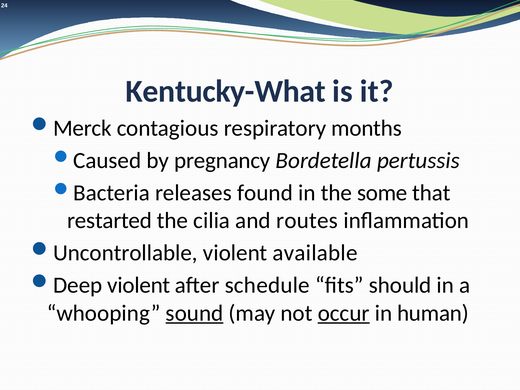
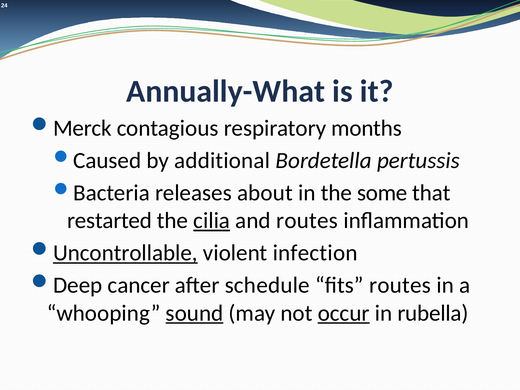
Kentucky-What: Kentucky-What -> Annually-What (226, 91)
pregnancy: pregnancy -> additional (222, 160)
found: found -> about (265, 193)
cilia underline: none -> present (212, 221)
Uncontrollable underline: none -> present (125, 253)
available: available -> infection (315, 253)
Deep violent: violent -> cancer (139, 285)
fits should: should -> routes (400, 285)
human: human -> rubella (433, 313)
